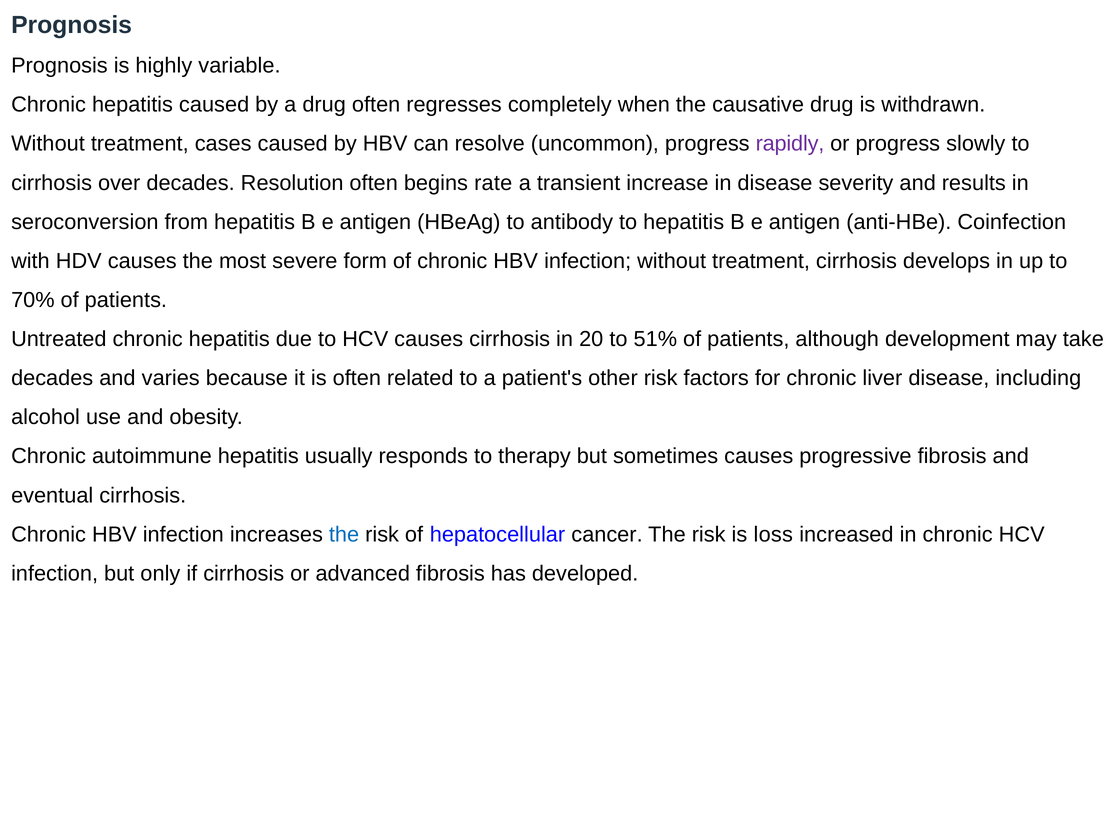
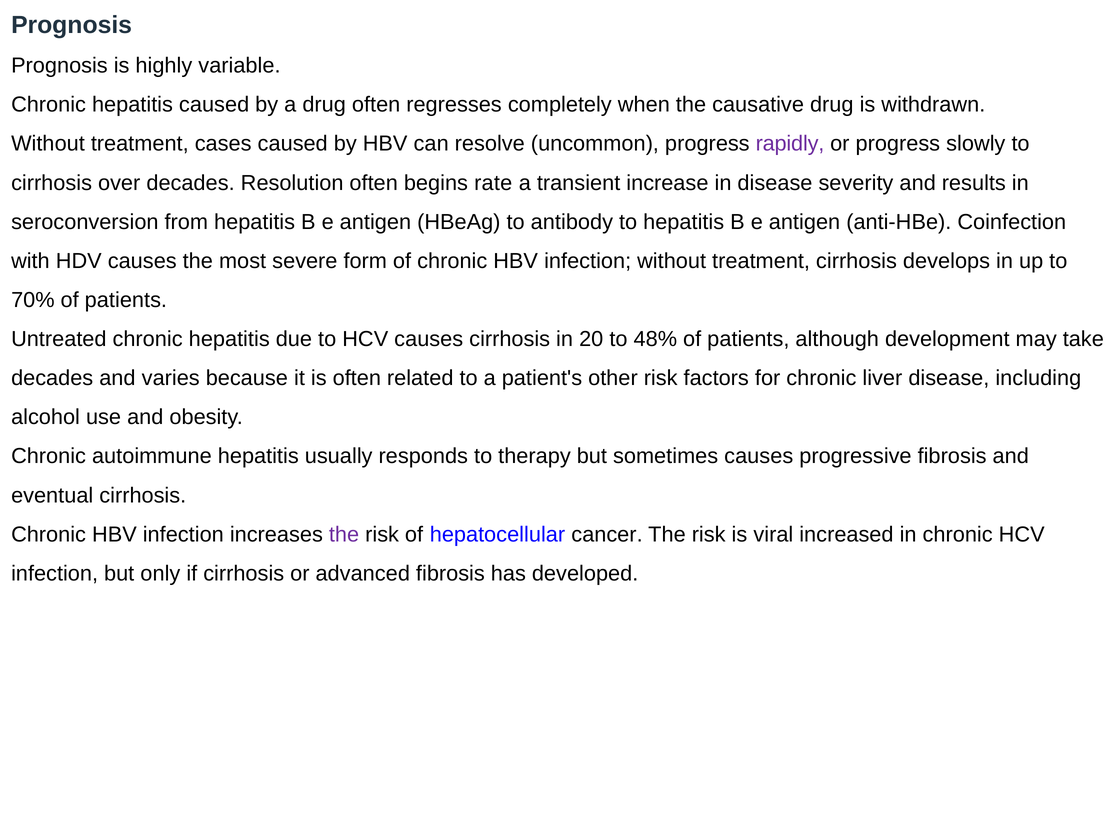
51%: 51% -> 48% (655, 339)
the colour: blue -> purple (344, 535)
loss: loss -> viral (773, 535)
